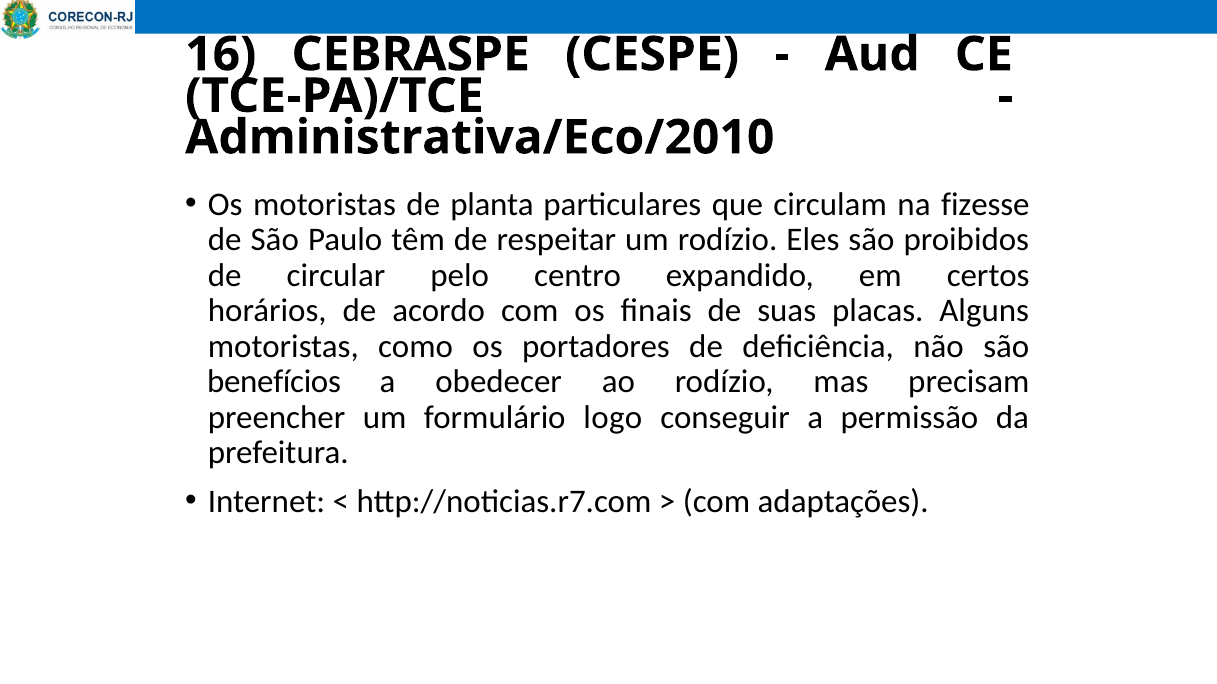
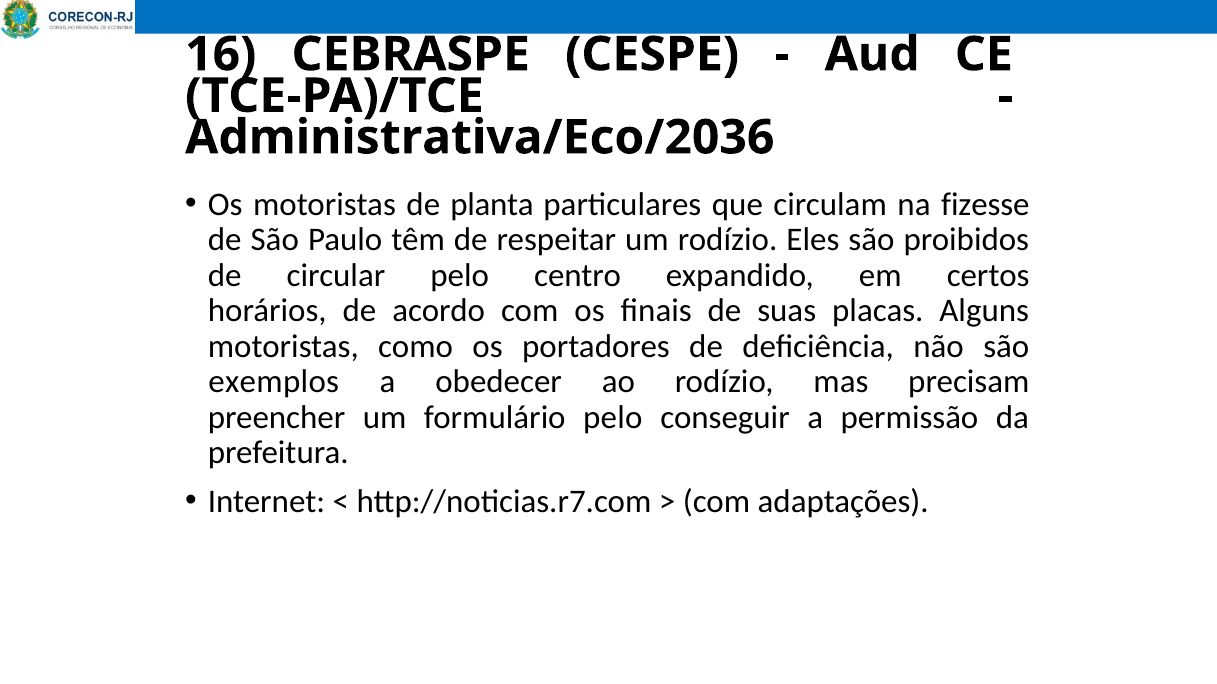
Administrativa/Eco/2010: Administrativa/Eco/2010 -> Administrativa/Eco/2036 (480, 138)
benefícios: benefícios -> exemplos (274, 382)
formulário logo: logo -> pelo (613, 418)
